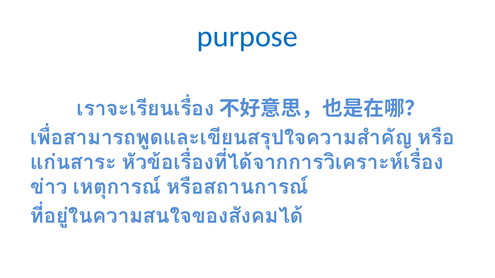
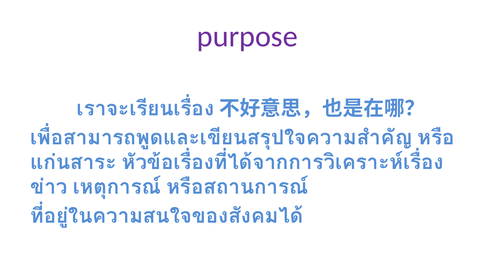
purpose colour: blue -> purple (247, 36)
